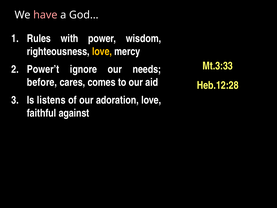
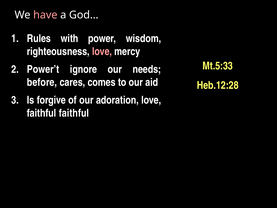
love colour: yellow -> pink (102, 52)
Mt.3:33: Mt.3:33 -> Mt.5:33 (218, 66)
listens: listens -> forgive (51, 100)
faithful against: against -> faithful (74, 113)
